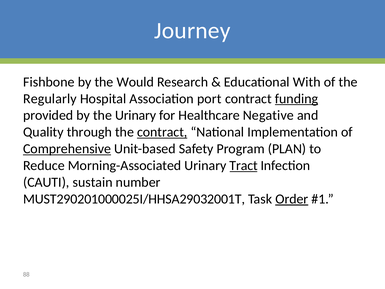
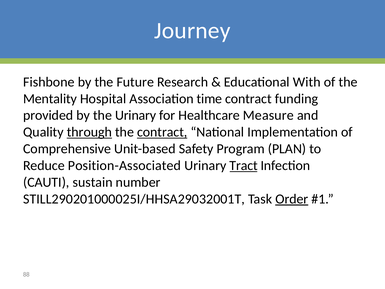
Would: Would -> Future (135, 82)
Regularly: Regularly -> Mentality (50, 99)
port: port -> time (209, 99)
funding underline: present -> none (297, 99)
Negative: Negative -> Measure (268, 115)
through underline: none -> present (89, 132)
Comprehensive underline: present -> none (67, 149)
Morning-Associated: Morning-Associated -> Position-Associated (124, 165)
MUST290201000025I/HHSA29032001T: MUST290201000025I/HHSA29032001T -> STILL290201000025I/HHSA29032001T (134, 199)
